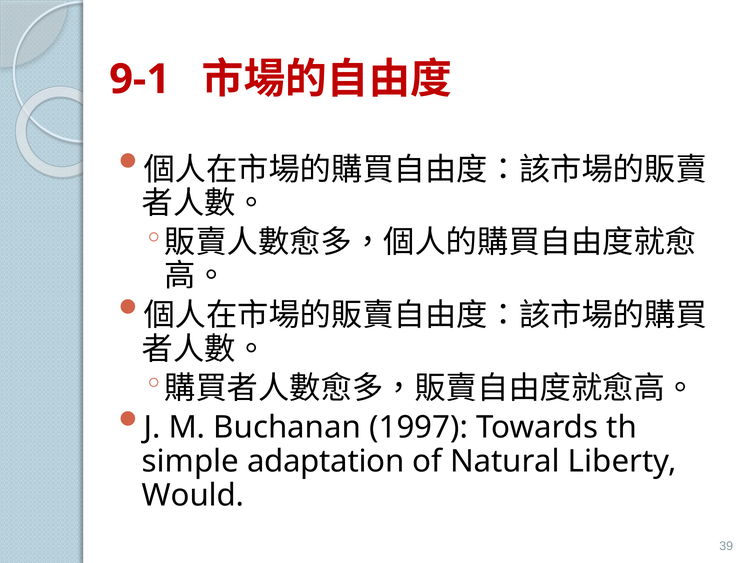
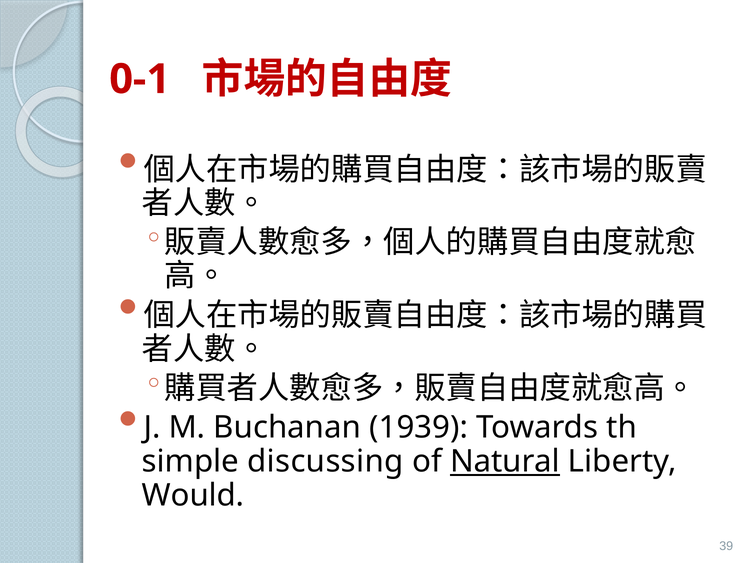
9-1: 9-1 -> 0-1 (140, 79)
1997: 1997 -> 1939 (419, 428)
adaptation: adaptation -> discussing (325, 462)
Natural underline: none -> present (505, 462)
